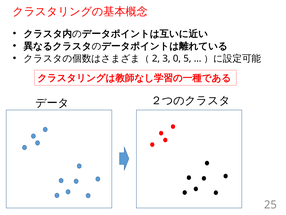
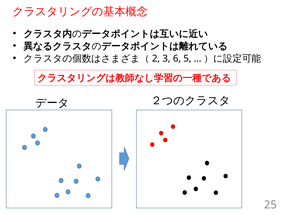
0: 0 -> 6 (177, 58)
